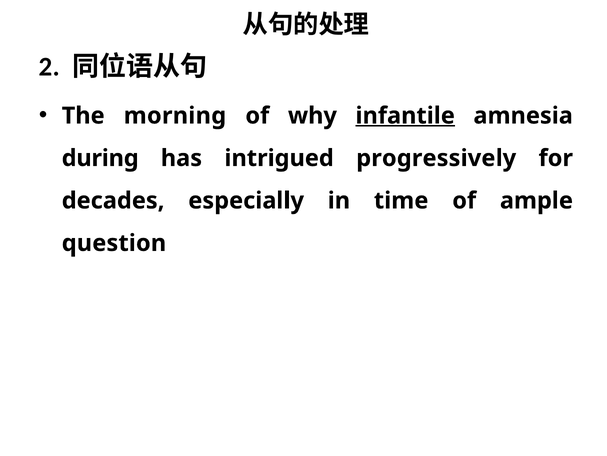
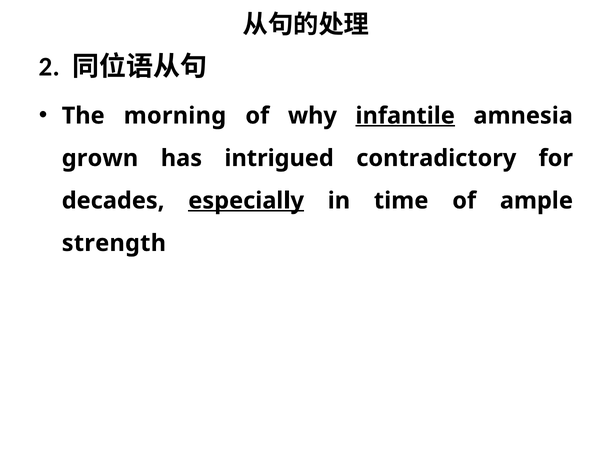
during: during -> grown (100, 158)
progressively: progressively -> contradictory (436, 158)
especially underline: none -> present (246, 200)
question: question -> strength (114, 243)
